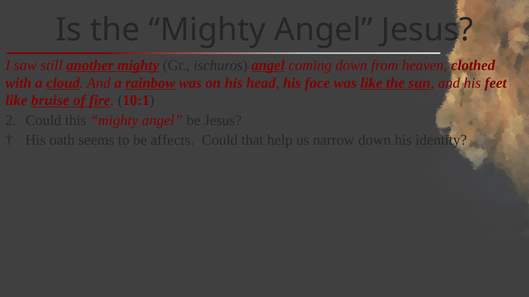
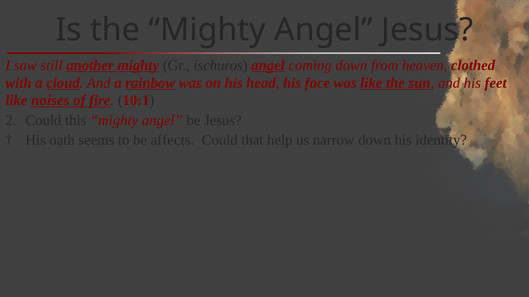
bruise: bruise -> noises (50, 101)
